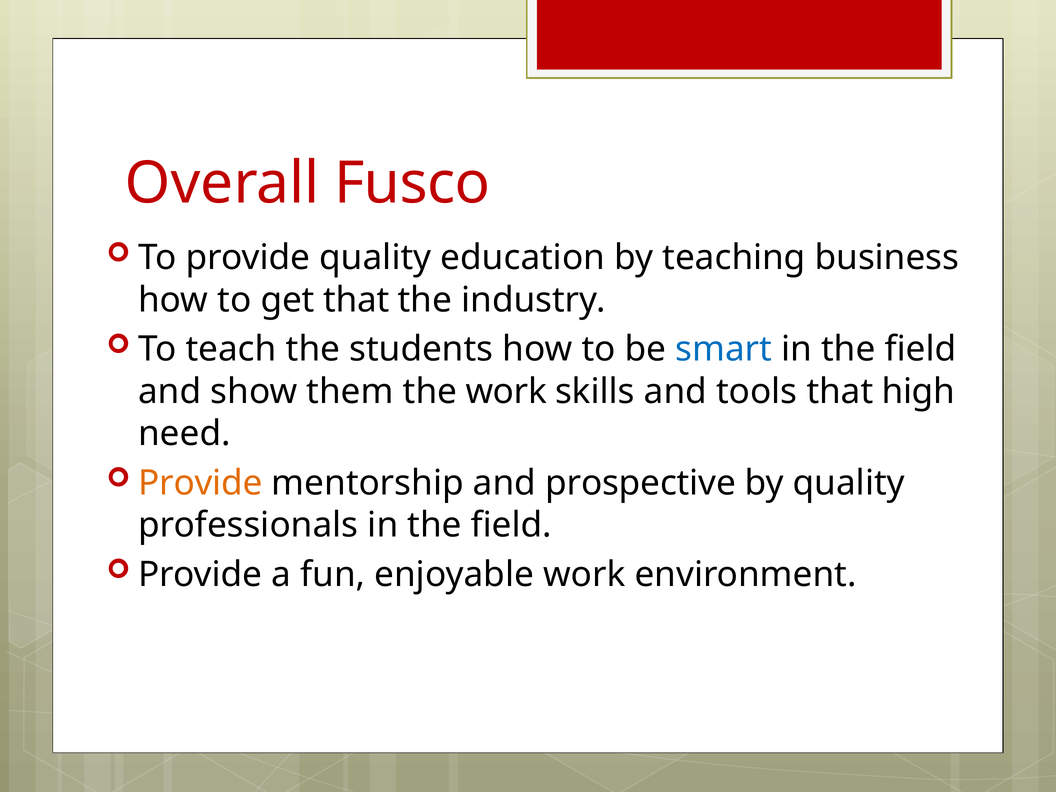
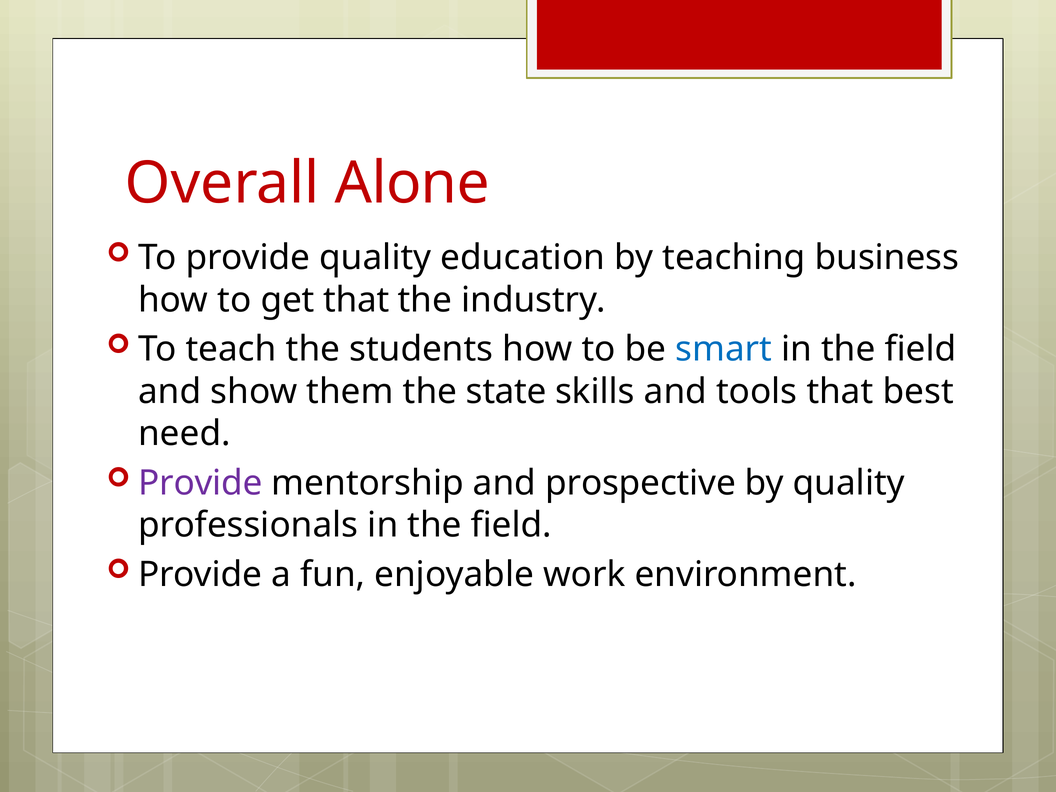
Fusco: Fusco -> Alone (412, 184)
the work: work -> state (506, 391)
high: high -> best (918, 391)
Provide colour: orange -> purple (200, 483)
